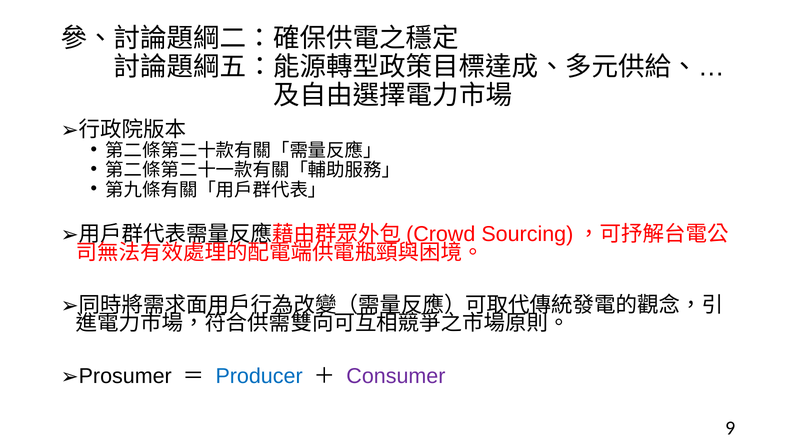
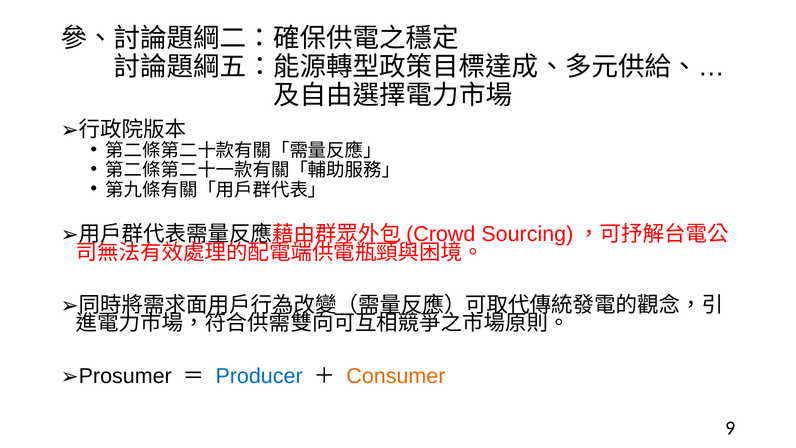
Consumer colour: purple -> orange (396, 376)
